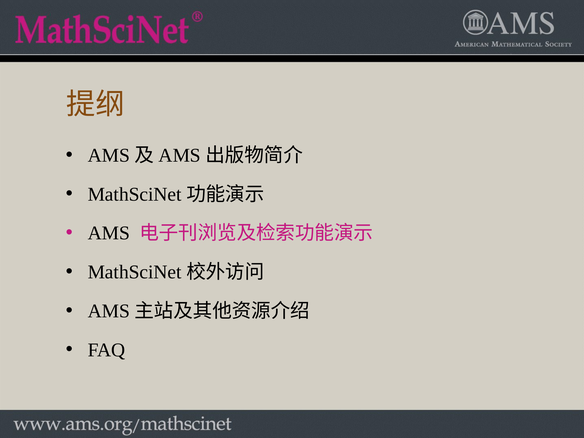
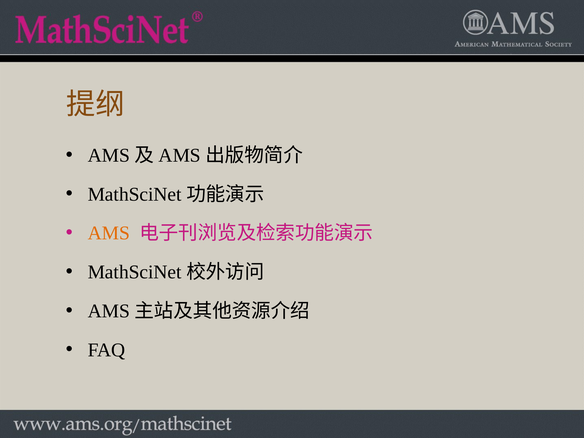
AMS colour: black -> orange (109, 233)
